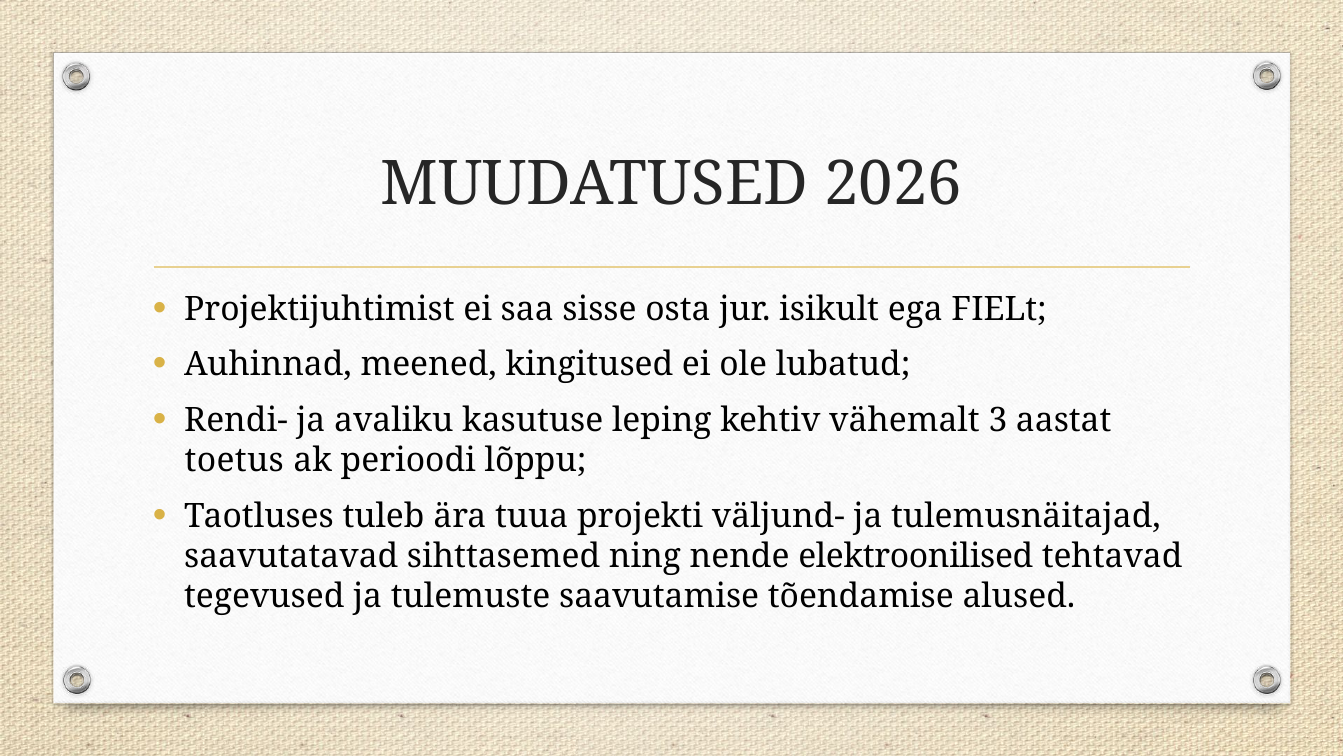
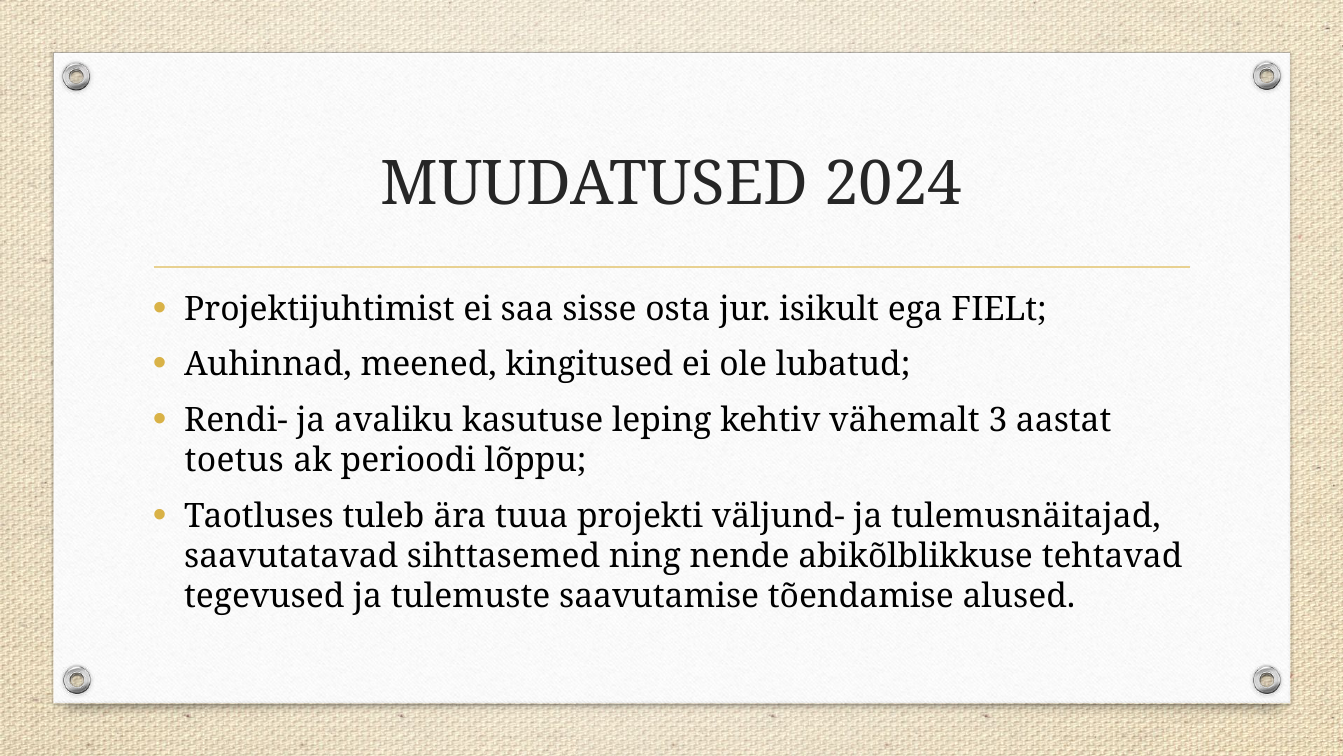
2026: 2026 -> 2024 (893, 184)
elektroonilised: elektroonilised -> abikõlblikkuse (916, 556)
